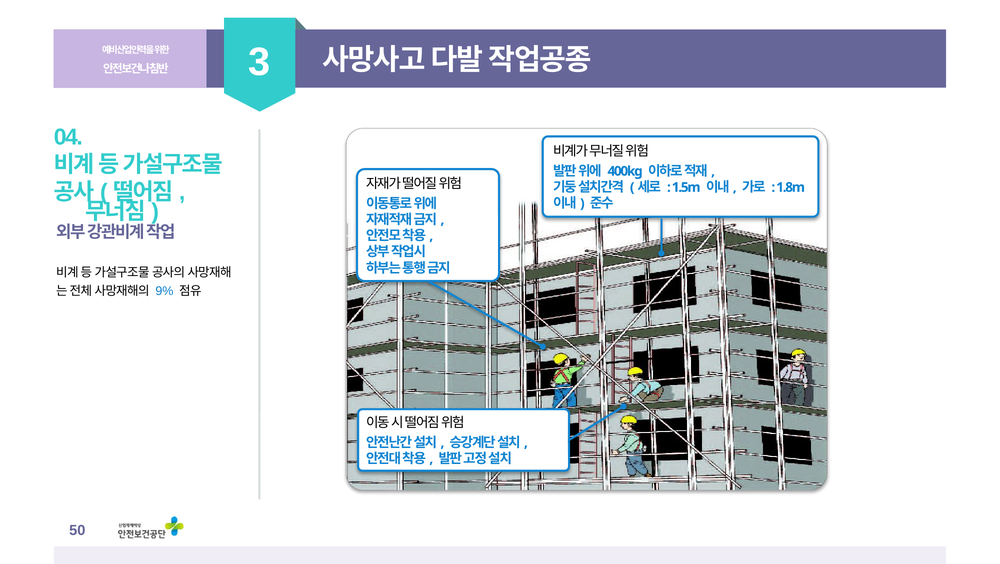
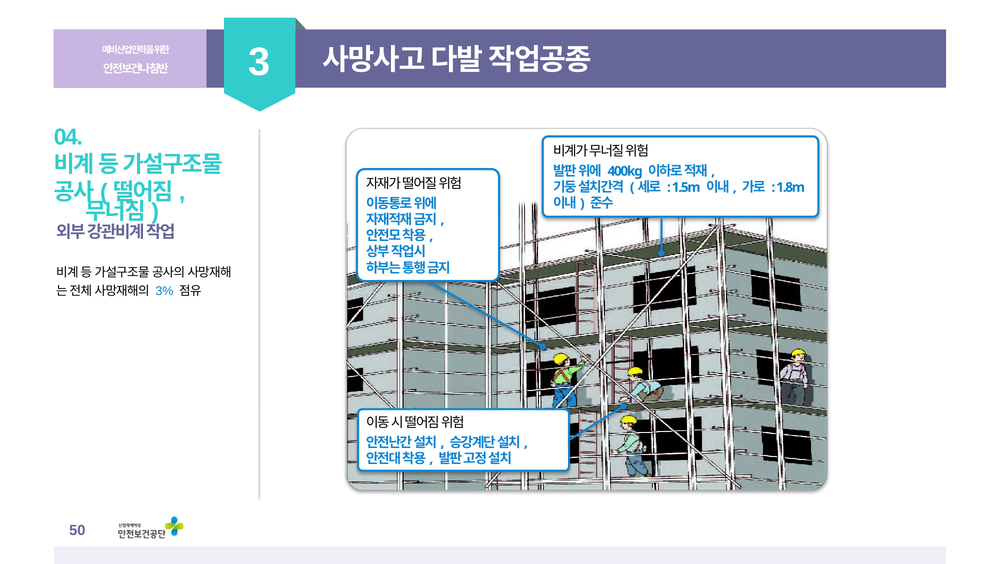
9%: 9% -> 3% (164, 291)
